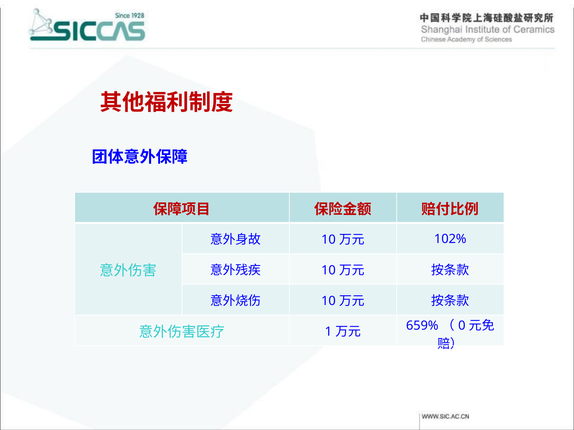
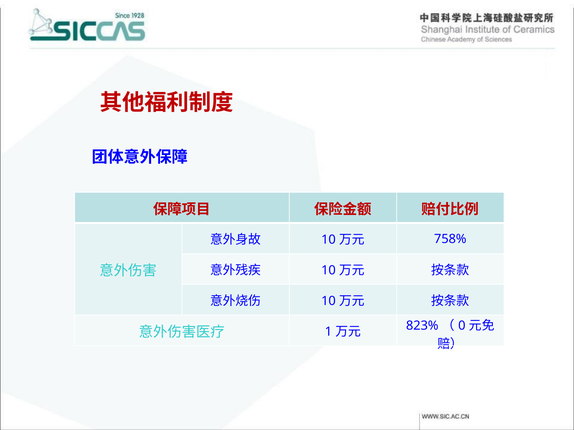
102%: 102% -> 758% (450, 239)
659%: 659% -> 823% (422, 326)
